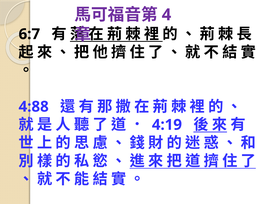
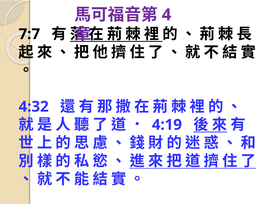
6:7: 6:7 -> 7:7 (29, 34)
4:88: 4:88 -> 4:32 (34, 107)
